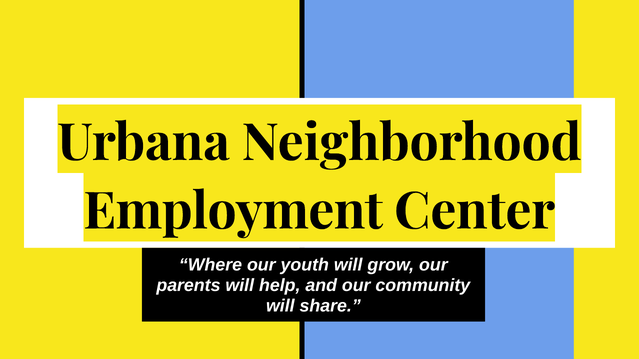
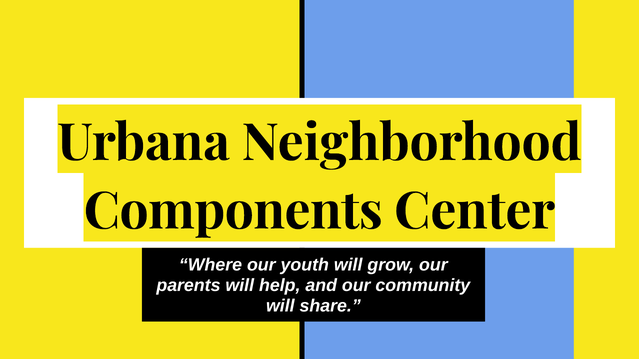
Employment: Employment -> Components (233, 212)
